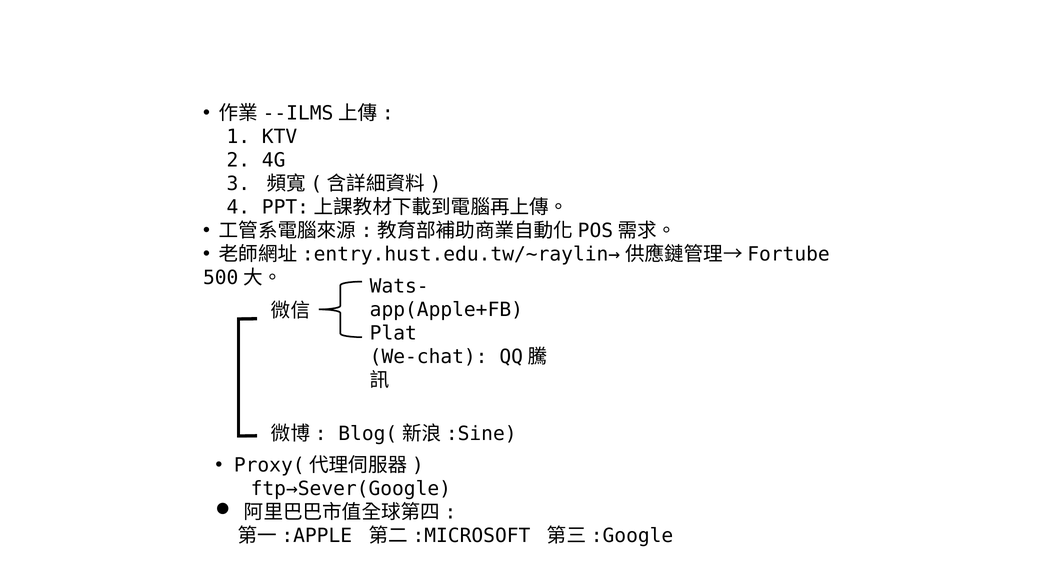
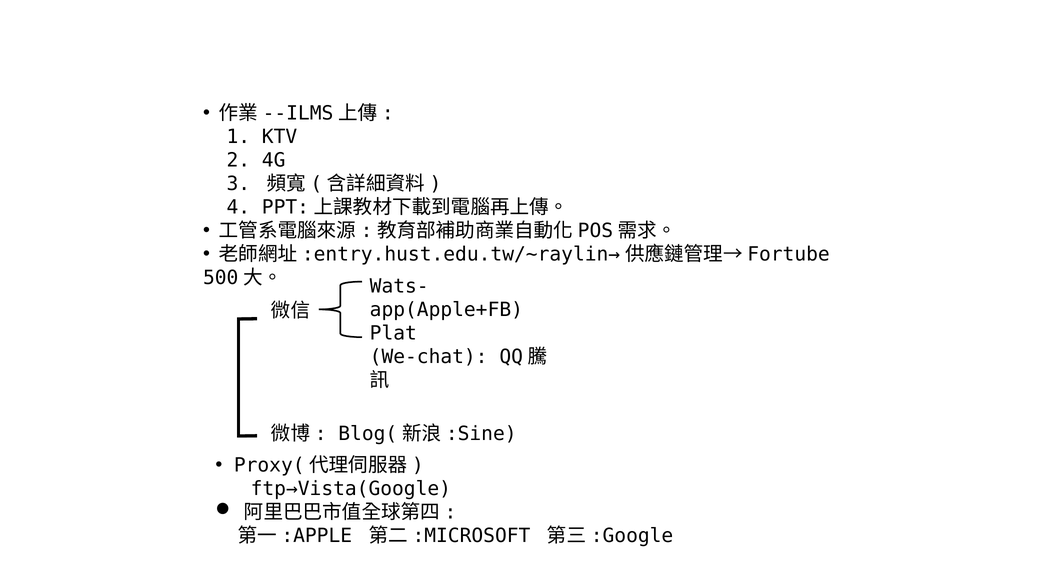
ftp→Sever(Google: ftp→Sever(Google -> ftp→Vista(Google (351, 489)
